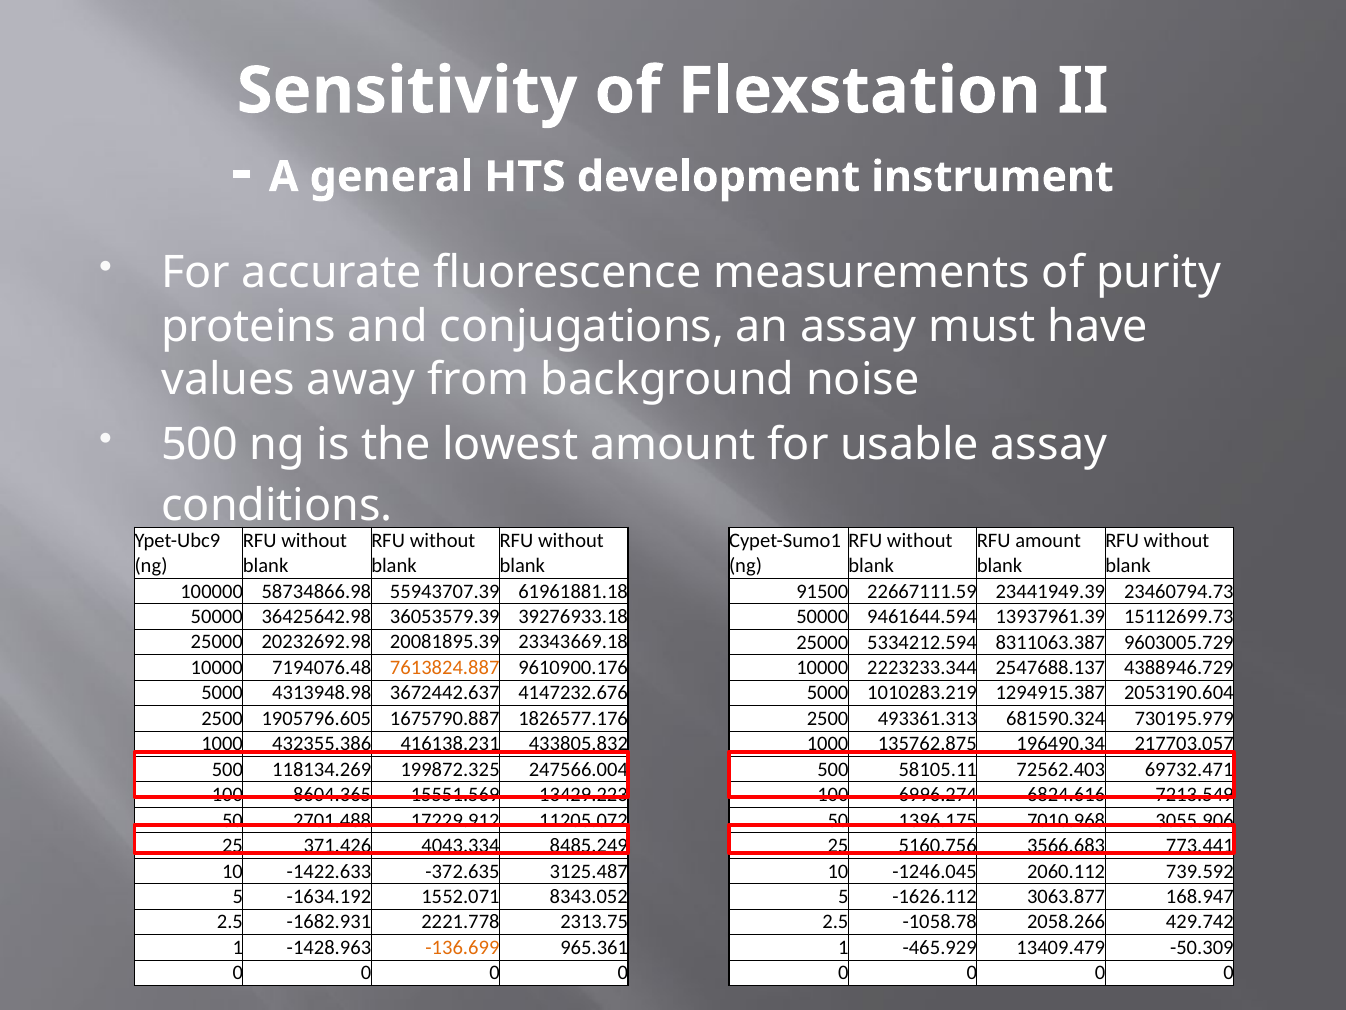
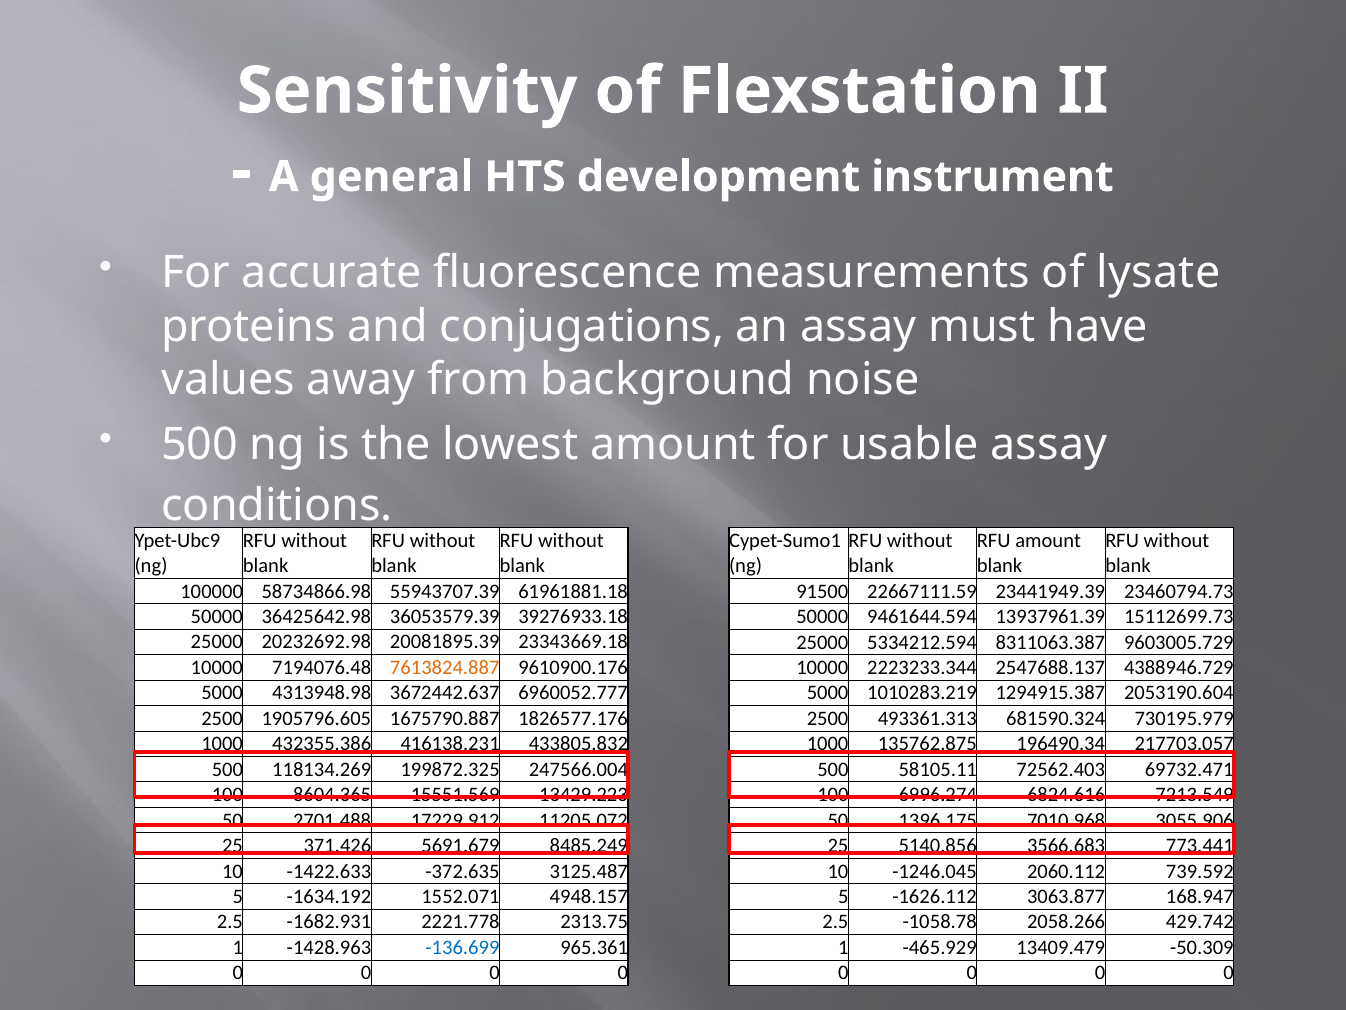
purity: purity -> lysate (1158, 272)
4147232.676: 4147232.676 -> 6960052.777 (573, 693)
4043.334: 4043.334 -> 5691.679 (460, 845)
5160.756: 5160.756 -> 5140.856 (938, 845)
8343.052: 8343.052 -> 4948.157 (589, 896)
-136.699 colour: orange -> blue (462, 947)
